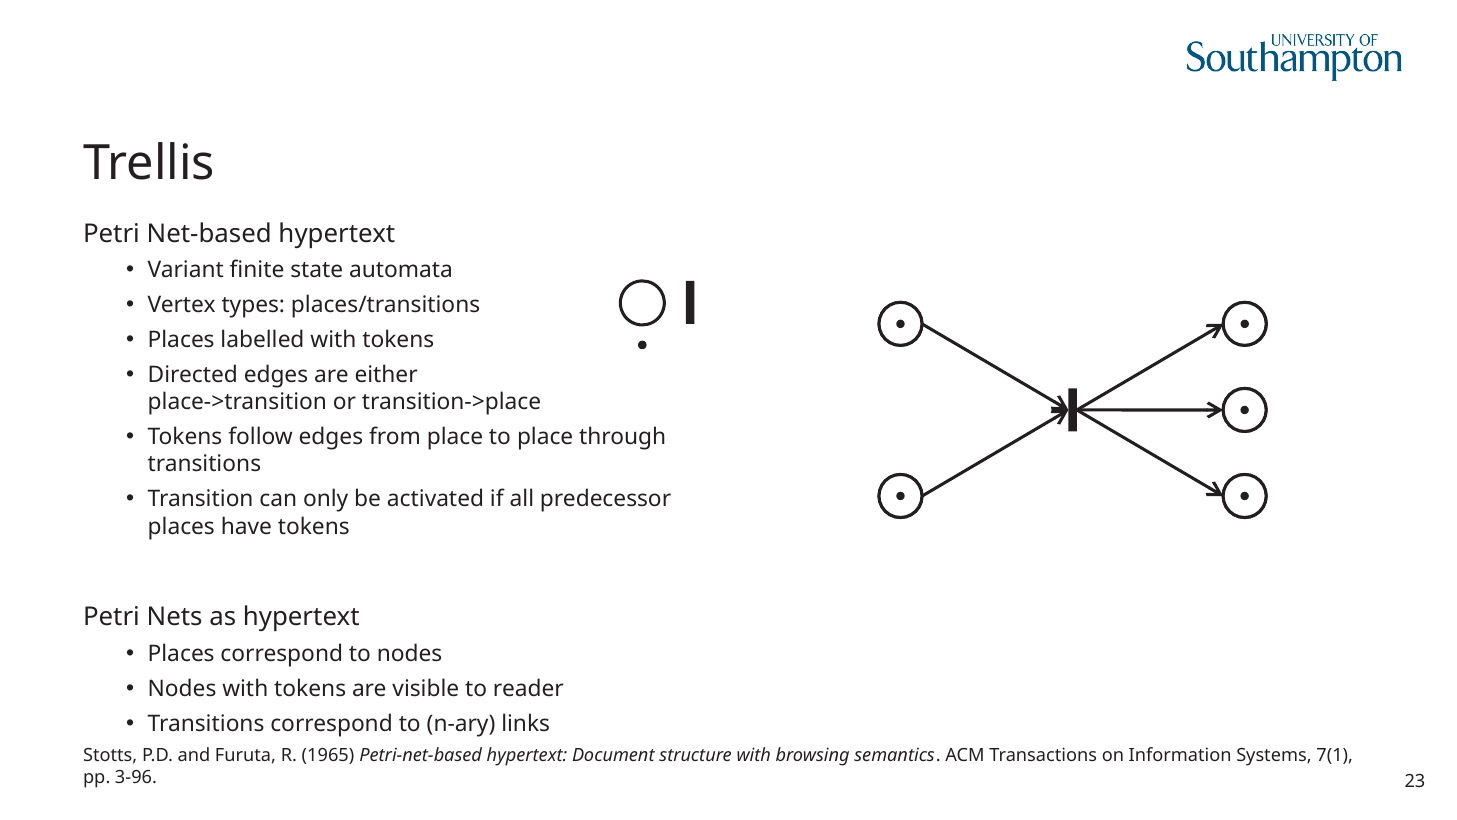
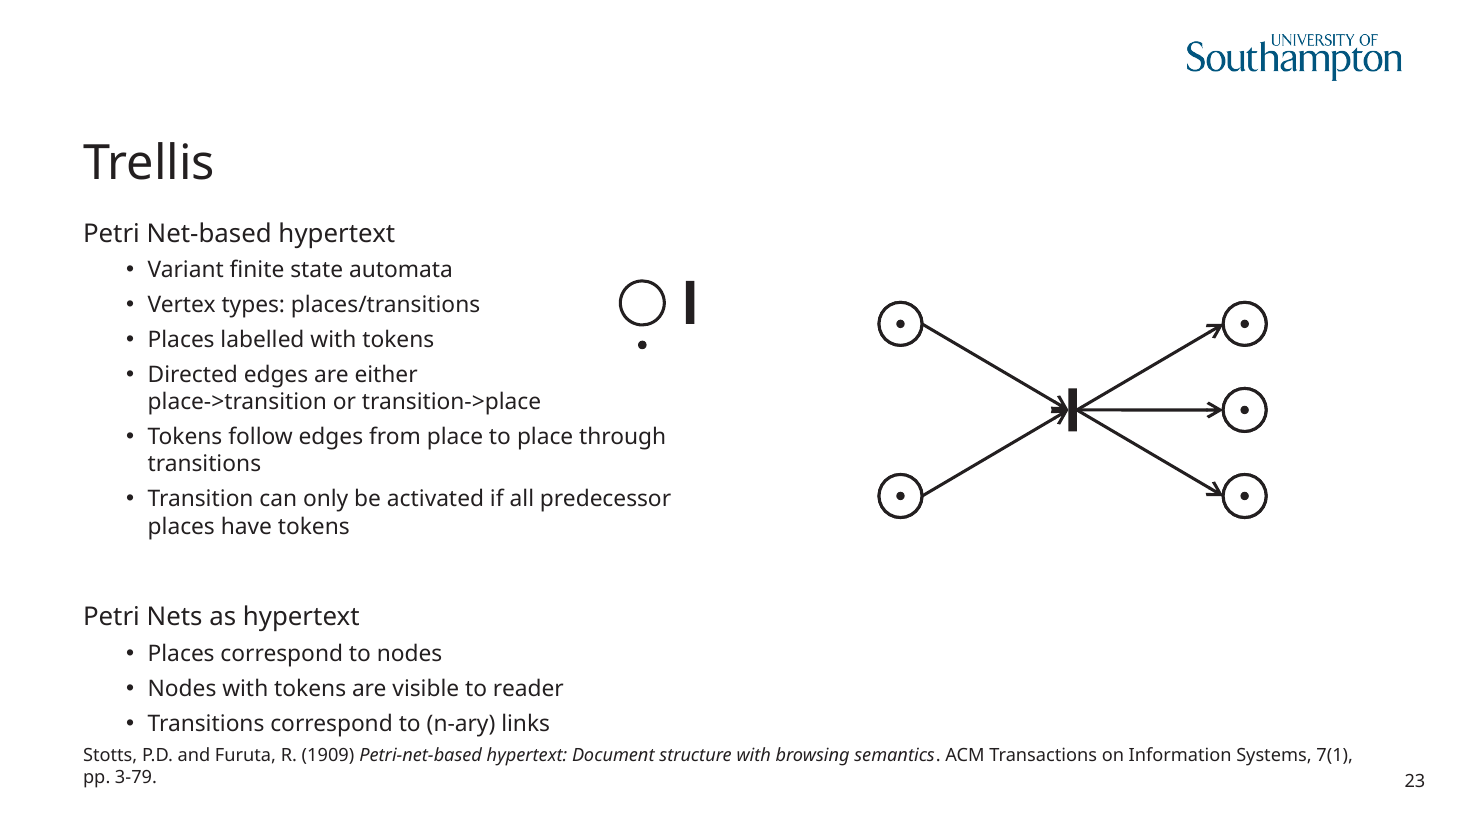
1965: 1965 -> 1909 (328, 755)
3-96: 3-96 -> 3-79 (136, 777)
